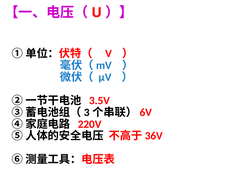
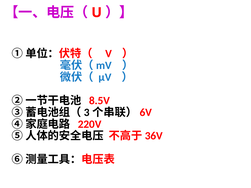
3.5V: 3.5V -> 8.5V (99, 101)
